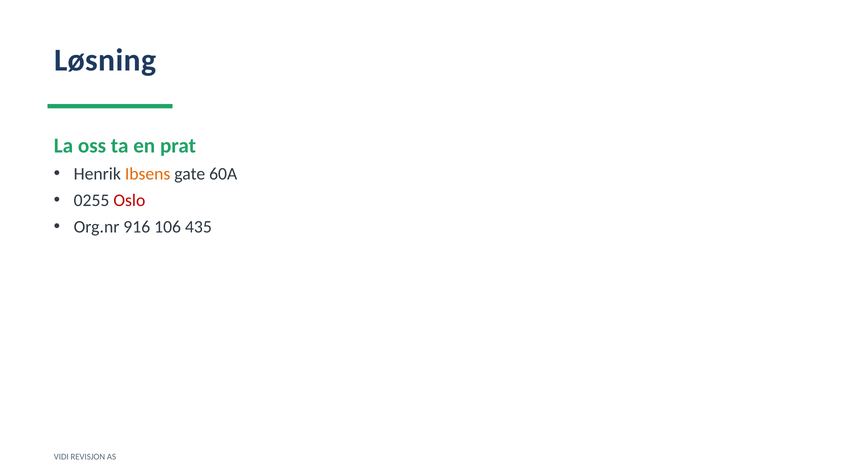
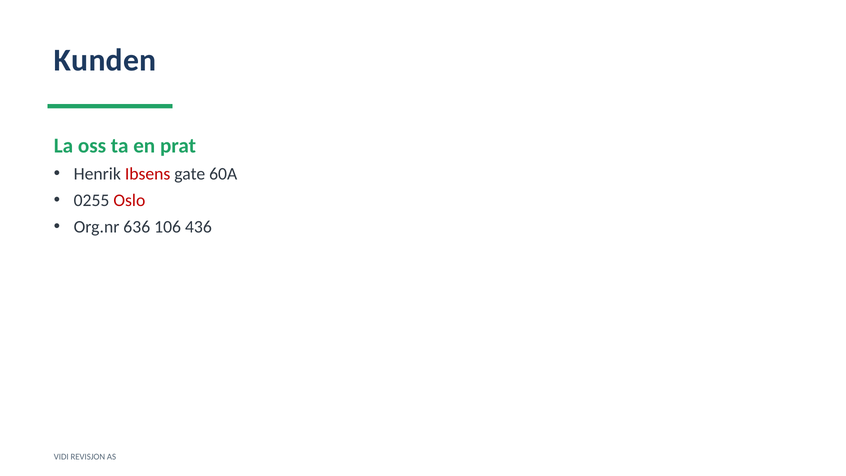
Løsning: Løsning -> Kunden (105, 60)
Ibsens colour: orange -> red (148, 174)
916: 916 -> 636 (137, 227)
435: 435 -> 436 (198, 227)
